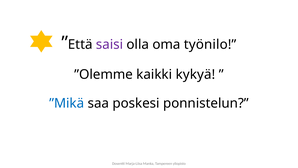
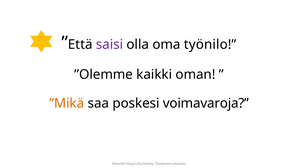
kykyä: kykyä -> oman (195, 74)
”Mikä colour: blue -> orange (67, 103)
ponnistelun: ponnistelun -> voimavaroja (206, 103)
